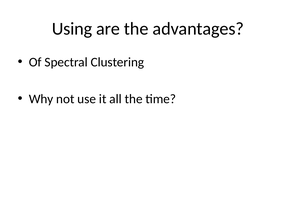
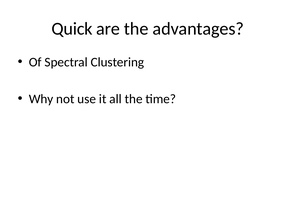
Using: Using -> Quick (72, 29)
